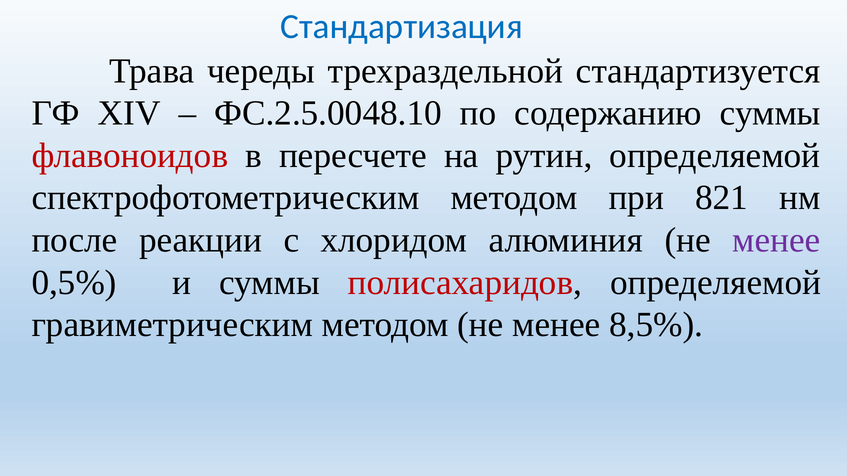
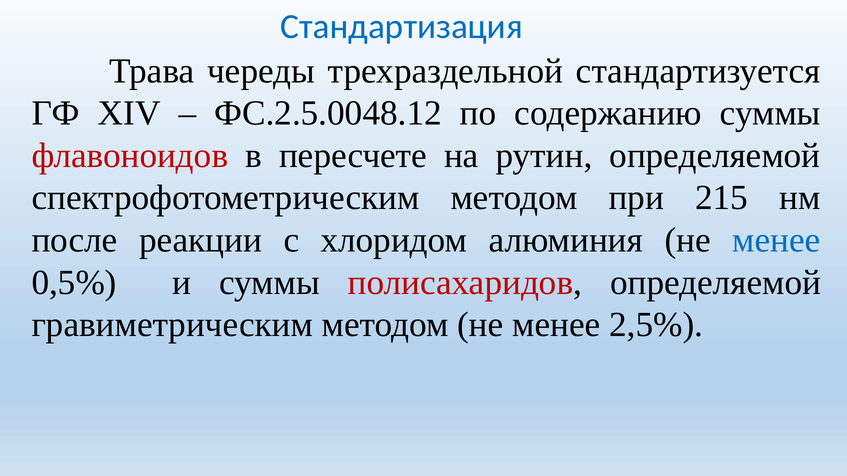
ФС.2.5.0048.10: ФС.2.5.0048.10 -> ФС.2.5.0048.12 (328, 113)
821: 821 -> 215 (722, 198)
менее colour: purple -> blue (776, 240)
8,5%: 8,5% -> 2,5% (656, 325)
